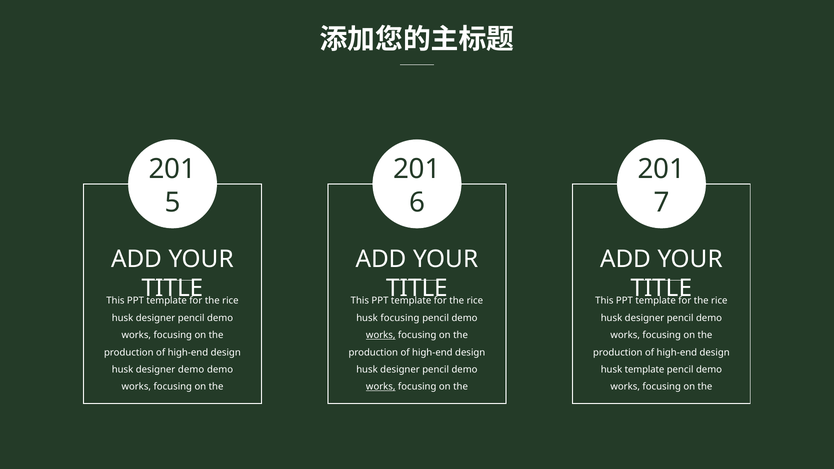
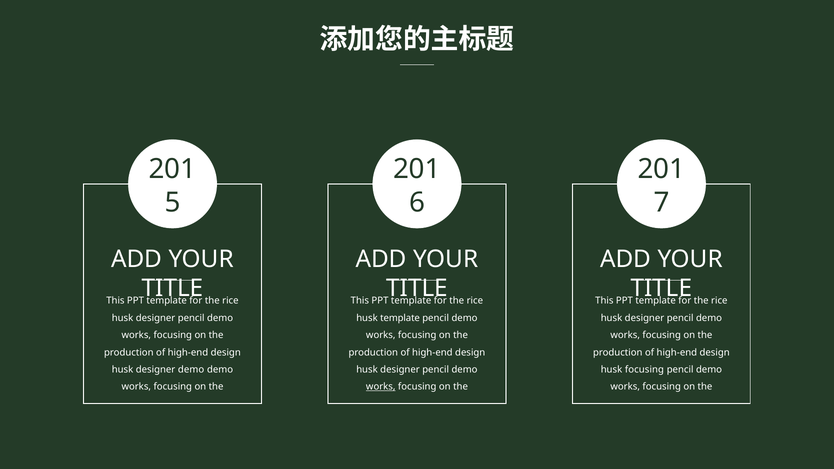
husk focusing: focusing -> template (400, 318)
works underline: present -> none (381, 335)
husk template: template -> focusing (644, 370)
